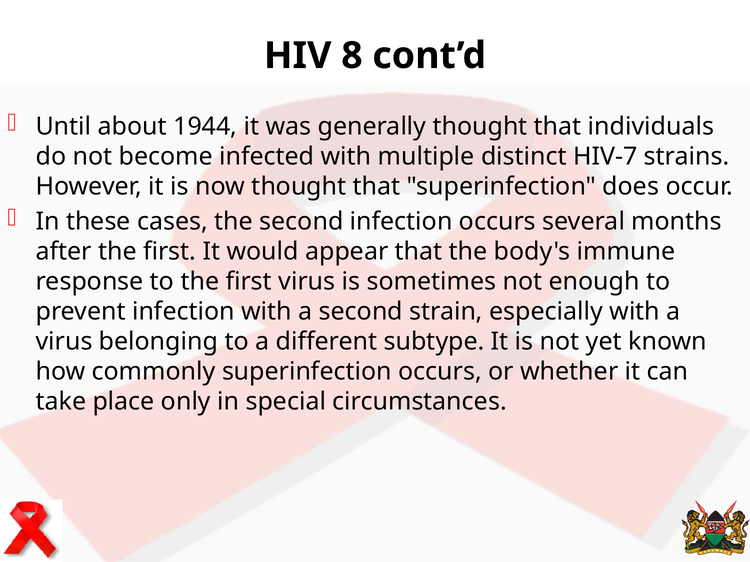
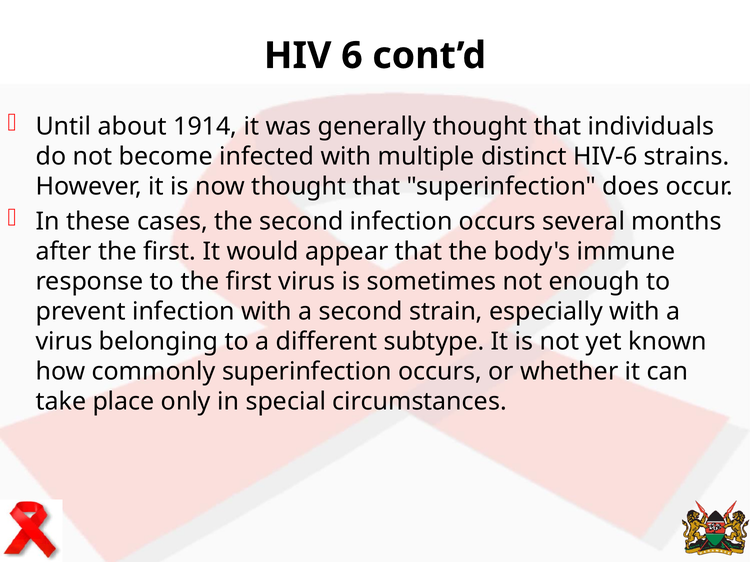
8: 8 -> 6 (352, 56)
1944: 1944 -> 1914 (205, 127)
HIV-7: HIV-7 -> HIV-6 (605, 157)
